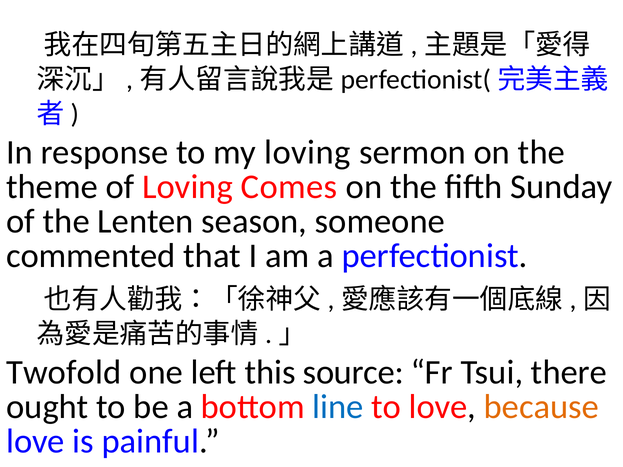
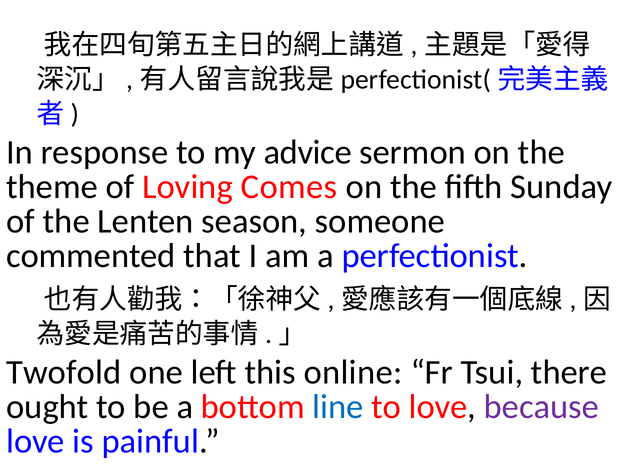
my loving: loving -> advice (308, 152)
source: source -> online (353, 372)
because colour: orange -> purple (541, 407)
